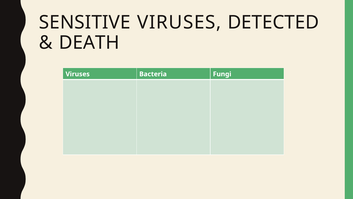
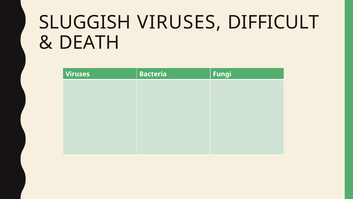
SENSITIVE: SENSITIVE -> SLUGGISH (85, 22)
DETECTED: DETECTED -> DIFFICULT (273, 22)
